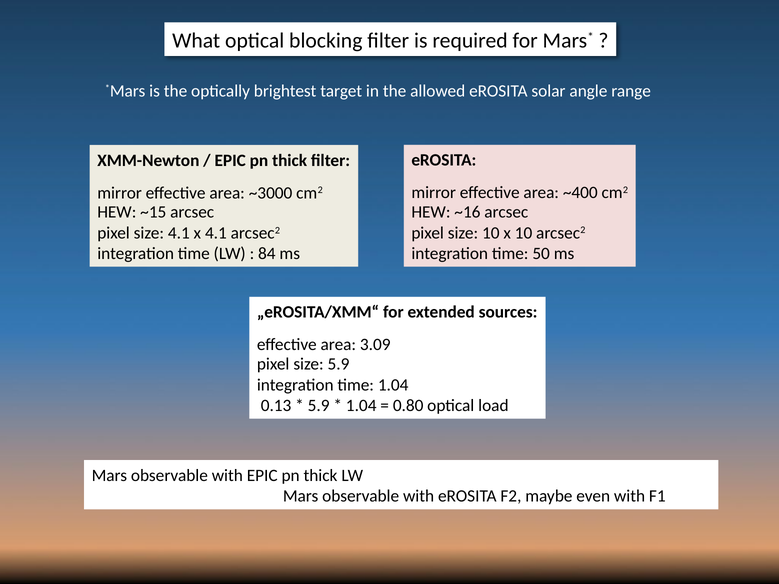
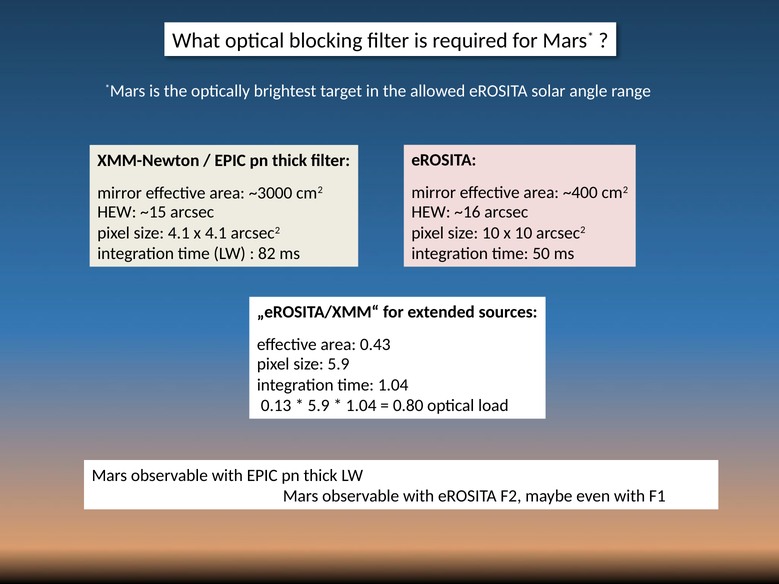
84: 84 -> 82 (267, 254)
3.09: 3.09 -> 0.43 (375, 345)
